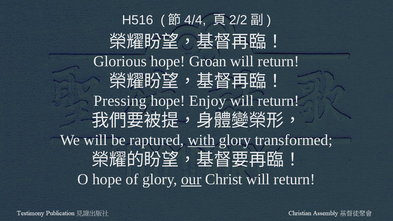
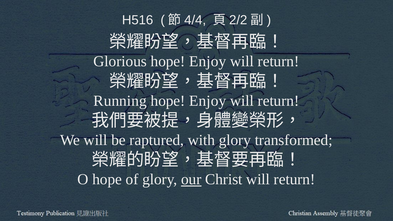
Glorious hope Groan: Groan -> Enjoy (208, 61)
Pressing: Pressing -> Running (120, 101)
with underline: present -> none (201, 140)
